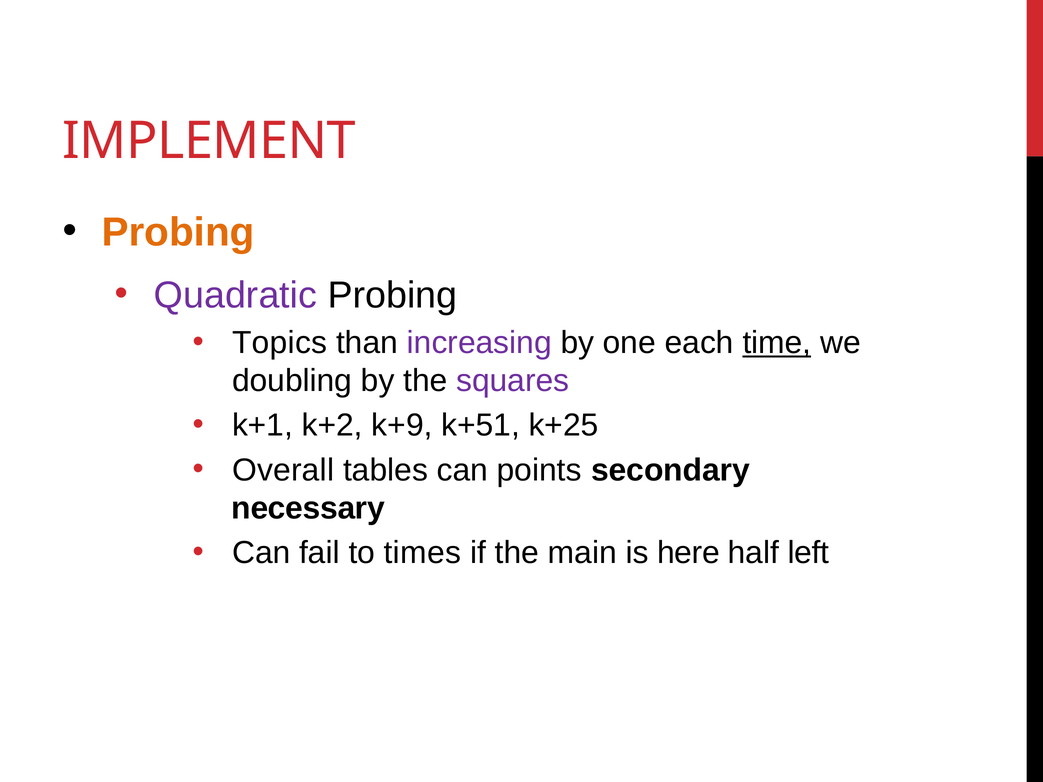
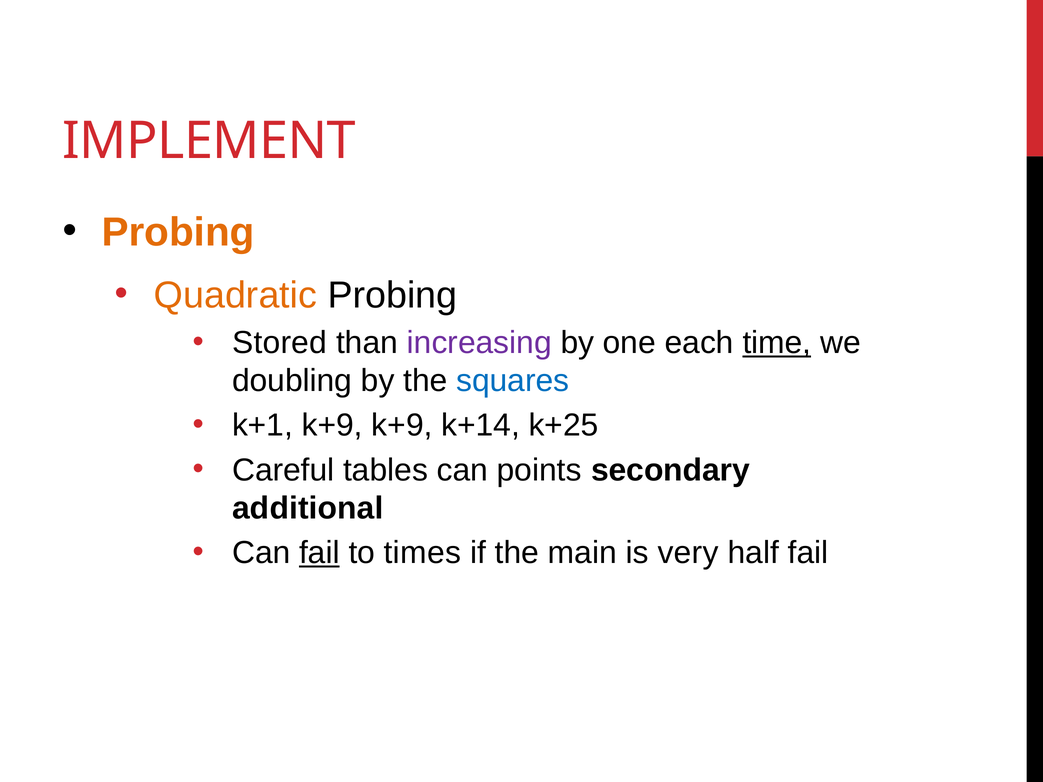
Quadratic colour: purple -> orange (235, 295)
Topics: Topics -> Stored (280, 343)
squares colour: purple -> blue (513, 381)
k+1 k+2: k+2 -> k+9 (332, 426)
k+51: k+51 -> k+14 (481, 426)
Overall: Overall -> Careful (283, 470)
necessary: necessary -> additional (308, 508)
fail underline: none -> present (319, 553)
here: here -> very (688, 553)
half left: left -> fail (808, 553)
